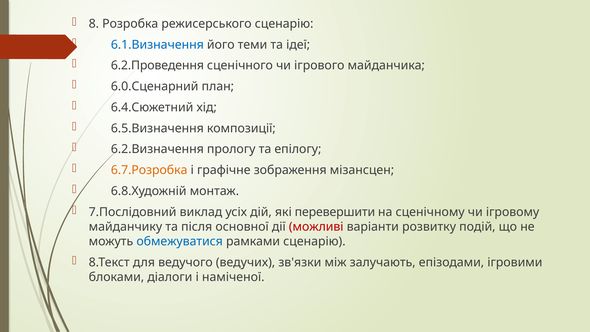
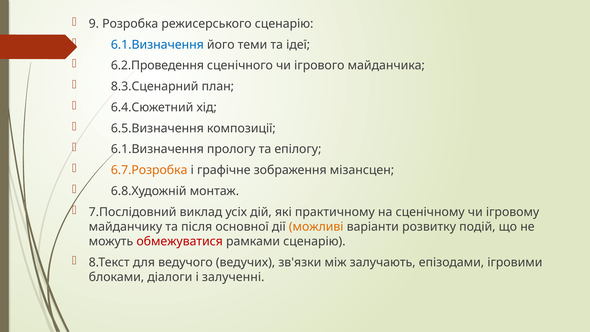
8: 8 -> 9 (94, 24)
6.0.Сценарний: 6.0.Сценарний -> 8.3.Сценарний (155, 86)
6.2.Визначення: 6.2.Визначення -> 6.1.Визначення (157, 149)
перевершити: перевершити -> практичному (335, 212)
можливі colour: red -> orange (316, 227)
обмежуватися colour: blue -> red (180, 241)
наміченої: наміченої -> залученні (233, 277)
